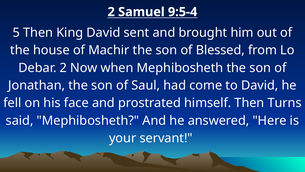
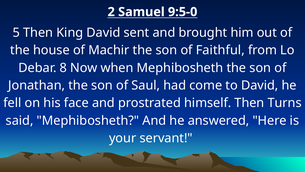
9:5-4: 9:5-4 -> 9:5-0 (183, 12)
Blessed: Blessed -> Faithful (220, 50)
Debar 2: 2 -> 8 (63, 68)
